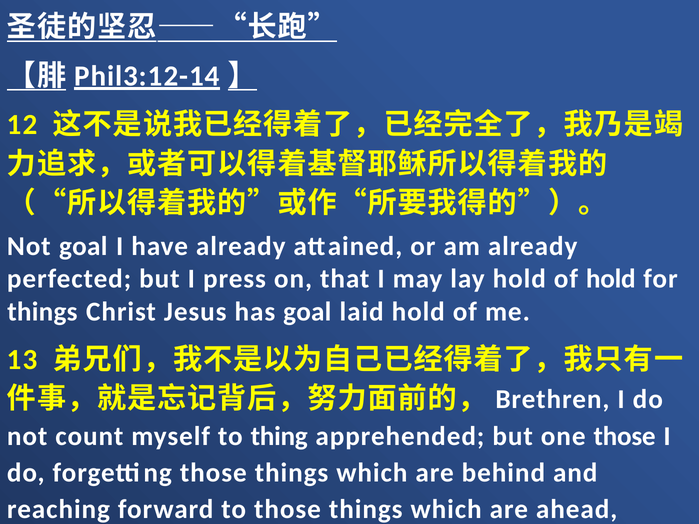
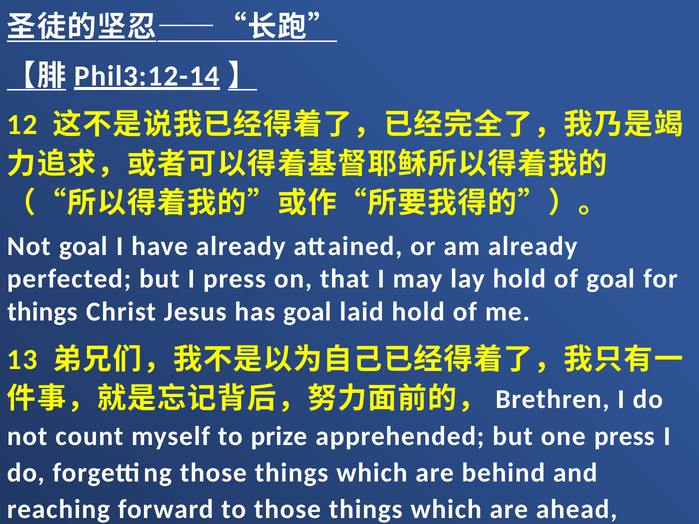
of hold: hold -> goal (611, 279)
thing: thing -> prize (279, 436)
one those: those -> press (624, 436)
